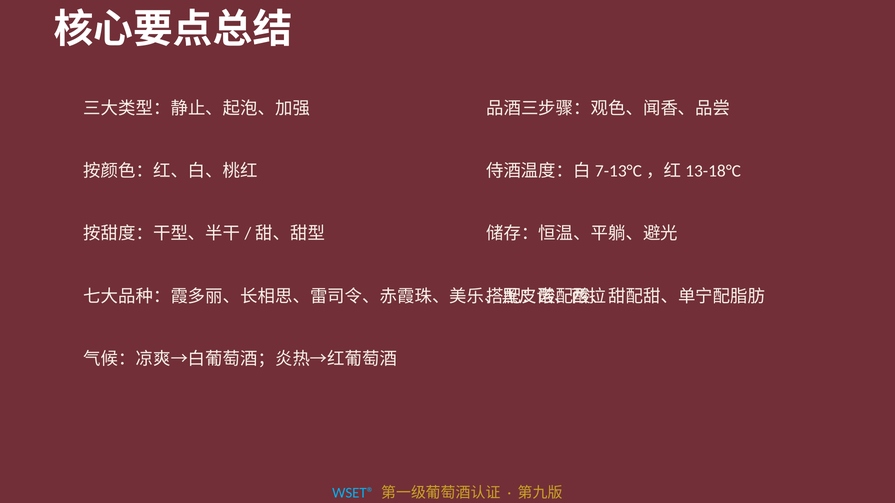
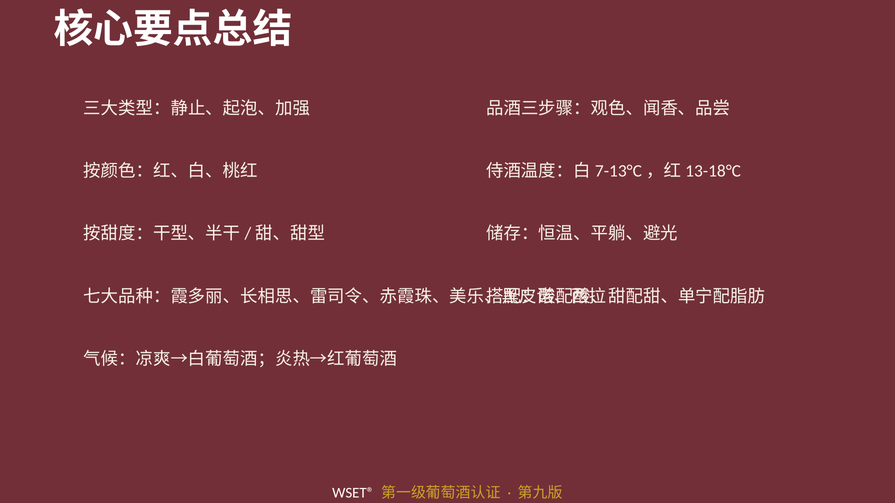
WSET® colour: light blue -> white (353, 493)
